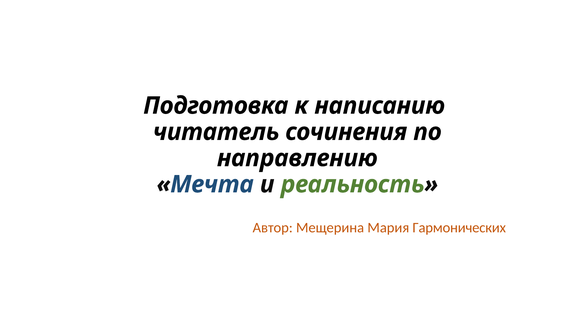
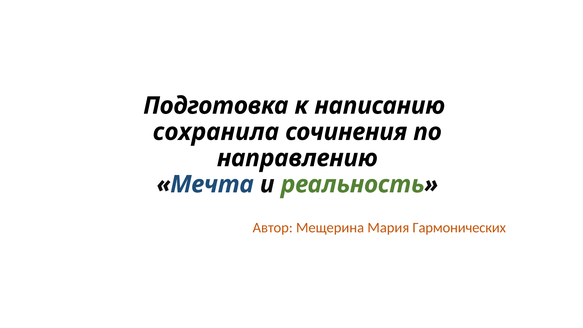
читатель: читатель -> сохранила (216, 132)
